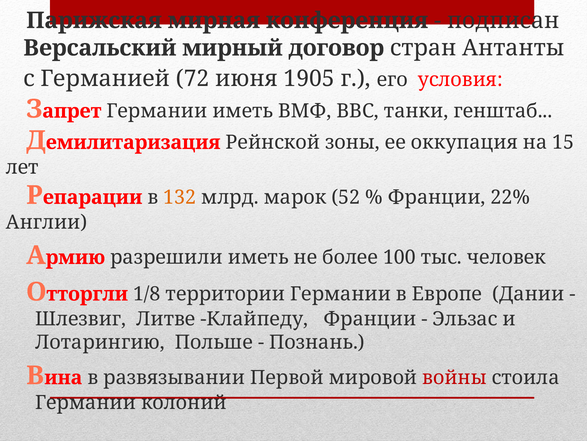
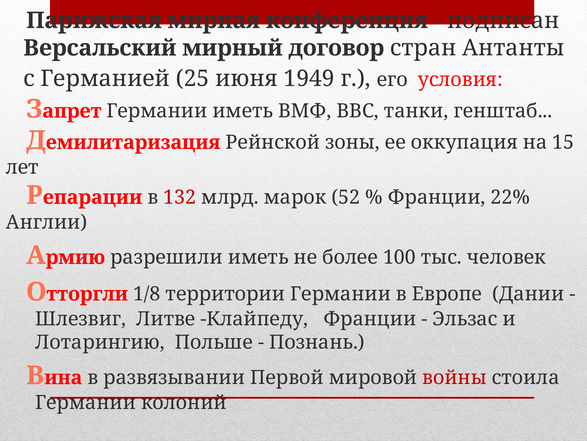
72: 72 -> 25 (193, 79)
1905: 1905 -> 1949 (309, 79)
132 colour: orange -> red (180, 197)
